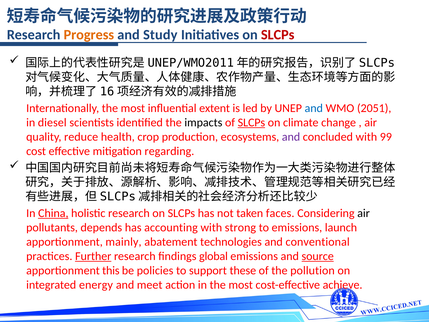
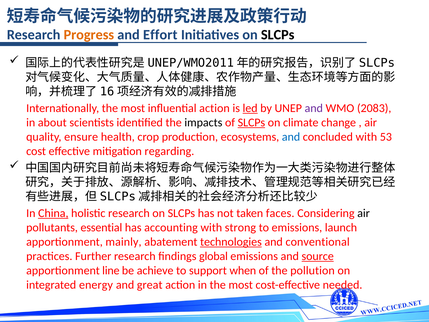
Study: Study -> Effort (160, 35)
SLCPs colour: red -> black (278, 35)
influential extent: extent -> action (214, 108)
led underline: none -> present (250, 108)
and colour: blue -> purple (314, 108)
2051: 2051 -> 2083 (374, 108)
diesel: diesel -> about (52, 122)
reduce: reduce -> ensure (81, 137)
and colour: purple -> blue (291, 137)
99: 99 -> 53 (386, 137)
depends: depends -> essential (101, 227)
technologies underline: none -> present (231, 242)
Further underline: present -> none (93, 256)
this: this -> line (111, 270)
policies: policies -> achieve (155, 270)
these: these -> when (243, 270)
meet: meet -> great (150, 285)
achieve: achieve -> needed (343, 285)
